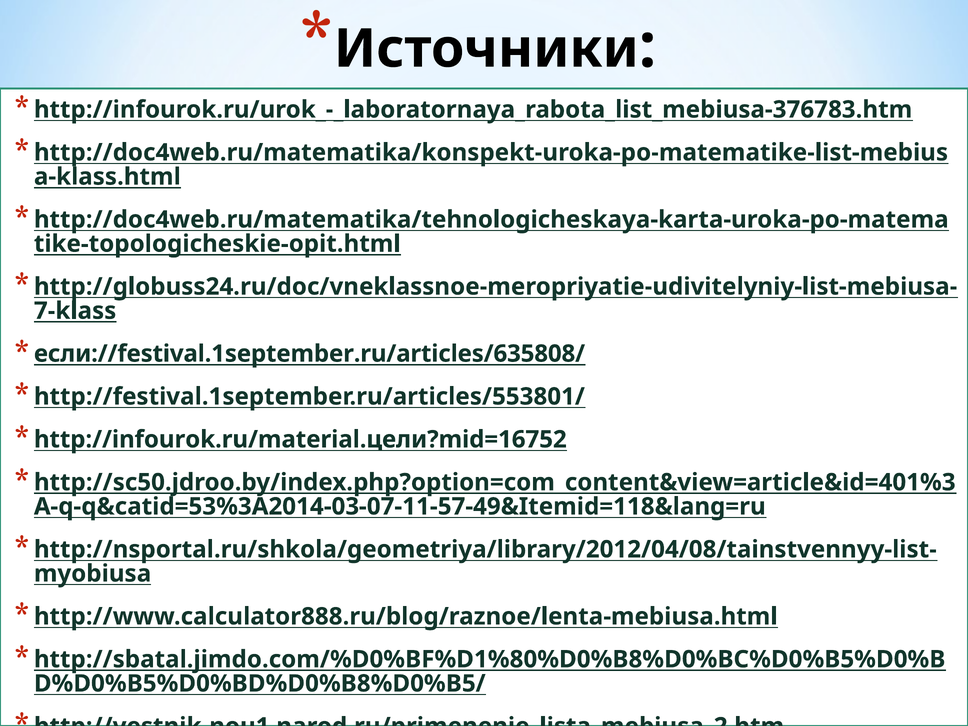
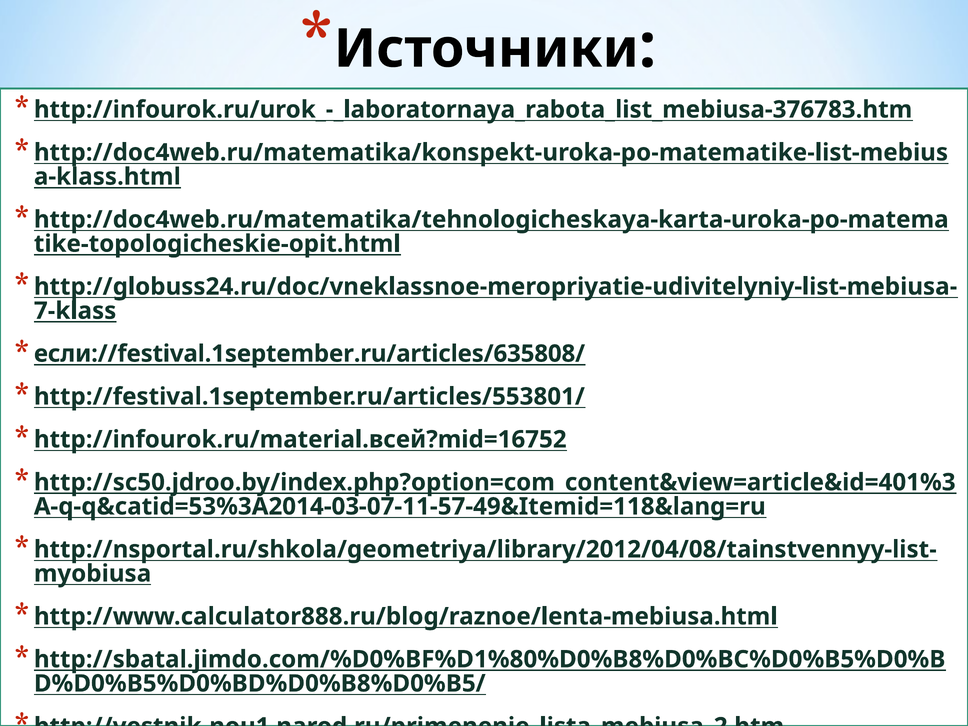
http://infourok.ru/material.цели?mid=16752: http://infourok.ru/material.цели?mid=16752 -> http://infourok.ru/material.всей?mid=16752 (300, 439)
